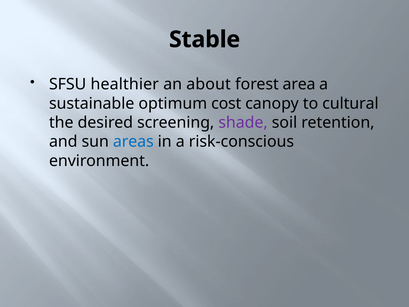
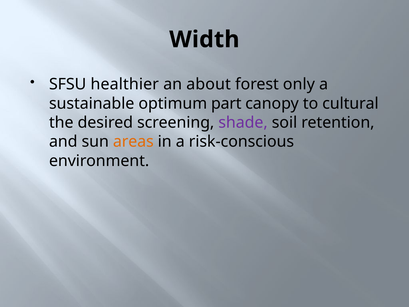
Stable: Stable -> Width (204, 39)
area: area -> only (299, 84)
cost: cost -> part (226, 103)
areas colour: blue -> orange (133, 142)
